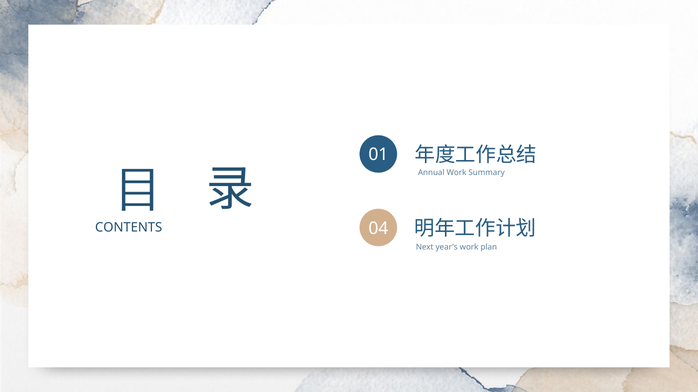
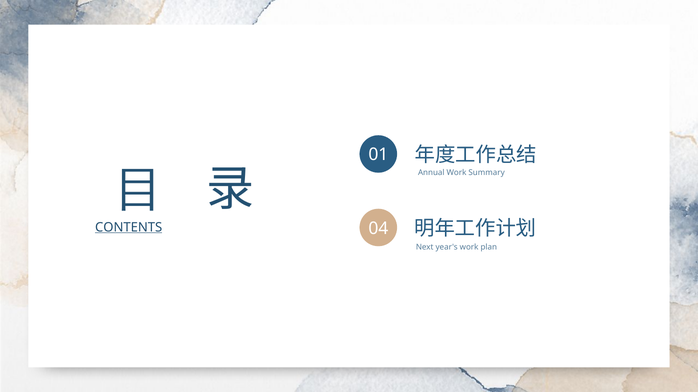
CONTENTS underline: none -> present (129, 228)
